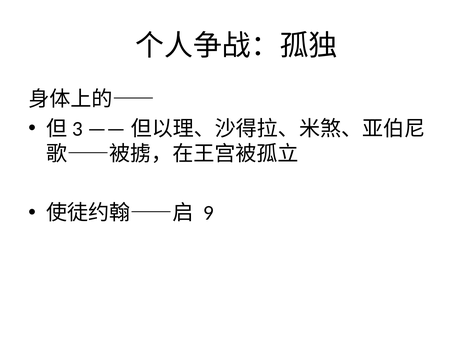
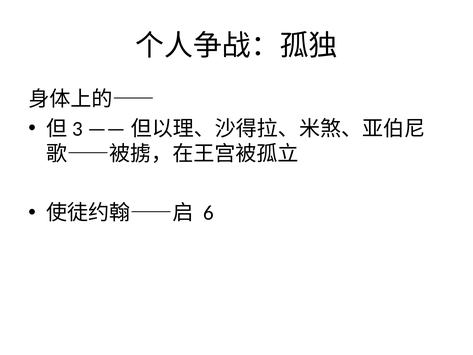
9: 9 -> 6 (208, 213)
